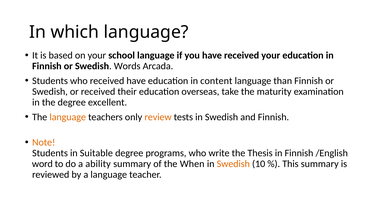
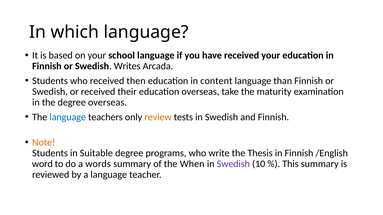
Words: Words -> Writes (127, 66)
received have: have -> then (136, 81)
degree excellent: excellent -> overseas (107, 102)
language colour: orange -> blue (68, 117)
ability: ability -> words (98, 164)
Swedish colour: orange -> purple (233, 164)
